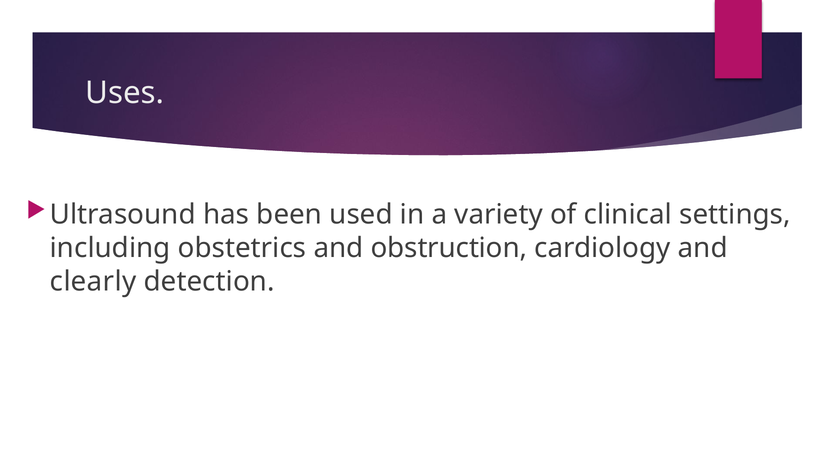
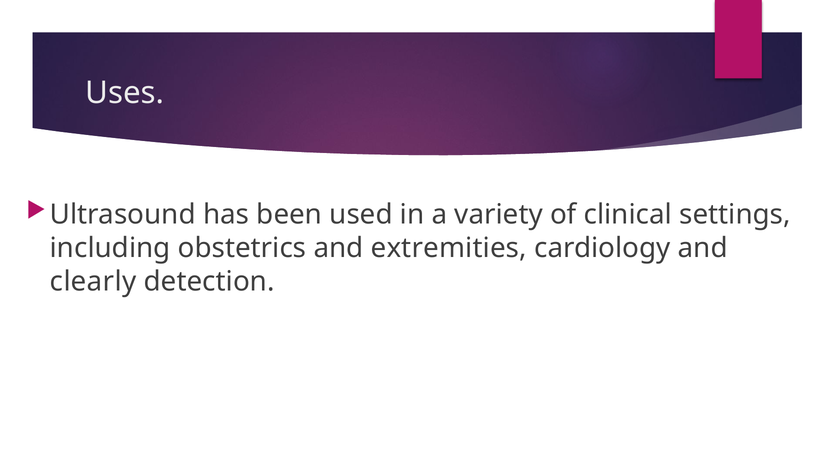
obstruction: obstruction -> extremities (449, 248)
